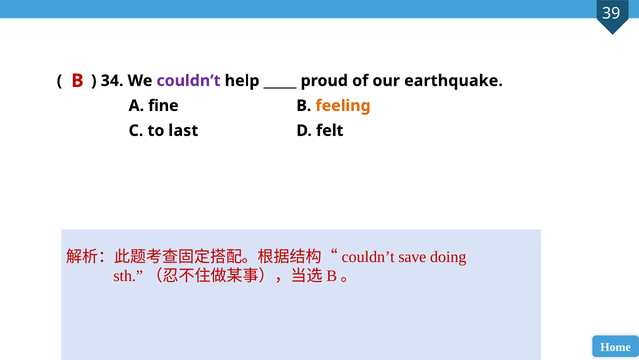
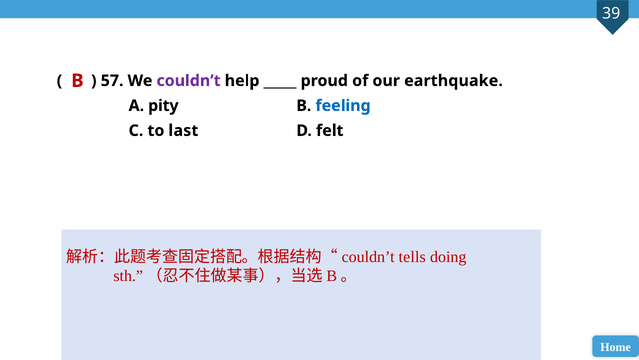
34: 34 -> 57 (112, 81)
fine: fine -> pity (163, 106)
feeling colour: orange -> blue (343, 106)
save: save -> tells (412, 257)
